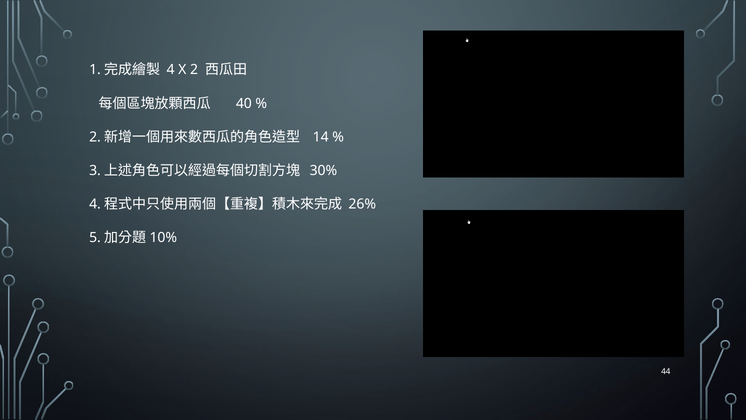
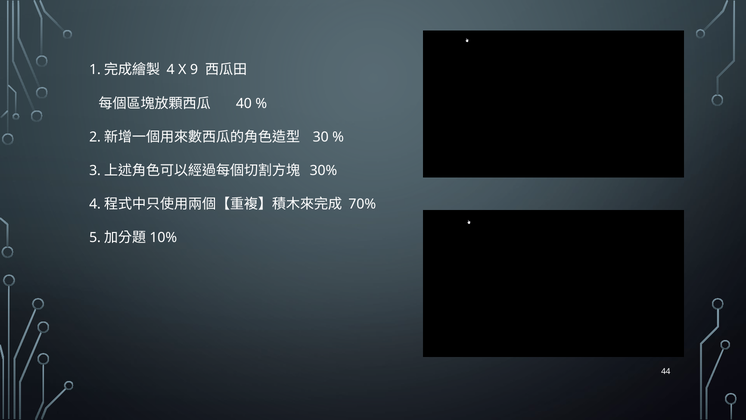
2: 2 -> 9 (194, 70)
14: 14 -> 30 (321, 137)
26%: 26% -> 70% (362, 204)
